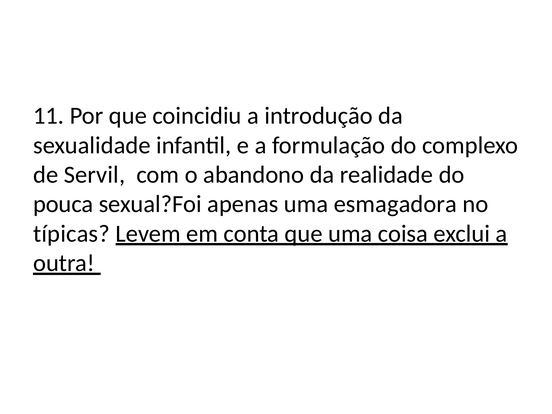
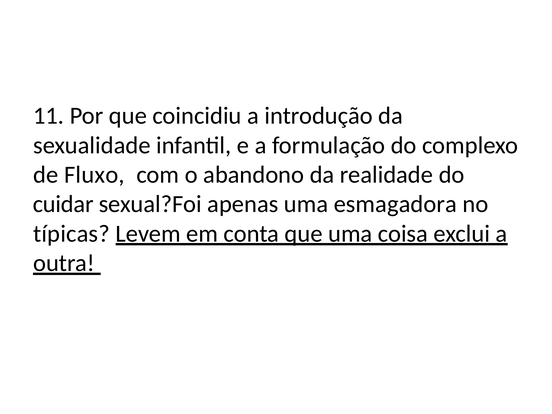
Servil: Servil -> Fluxo (94, 175)
pouca: pouca -> cuidar (63, 204)
